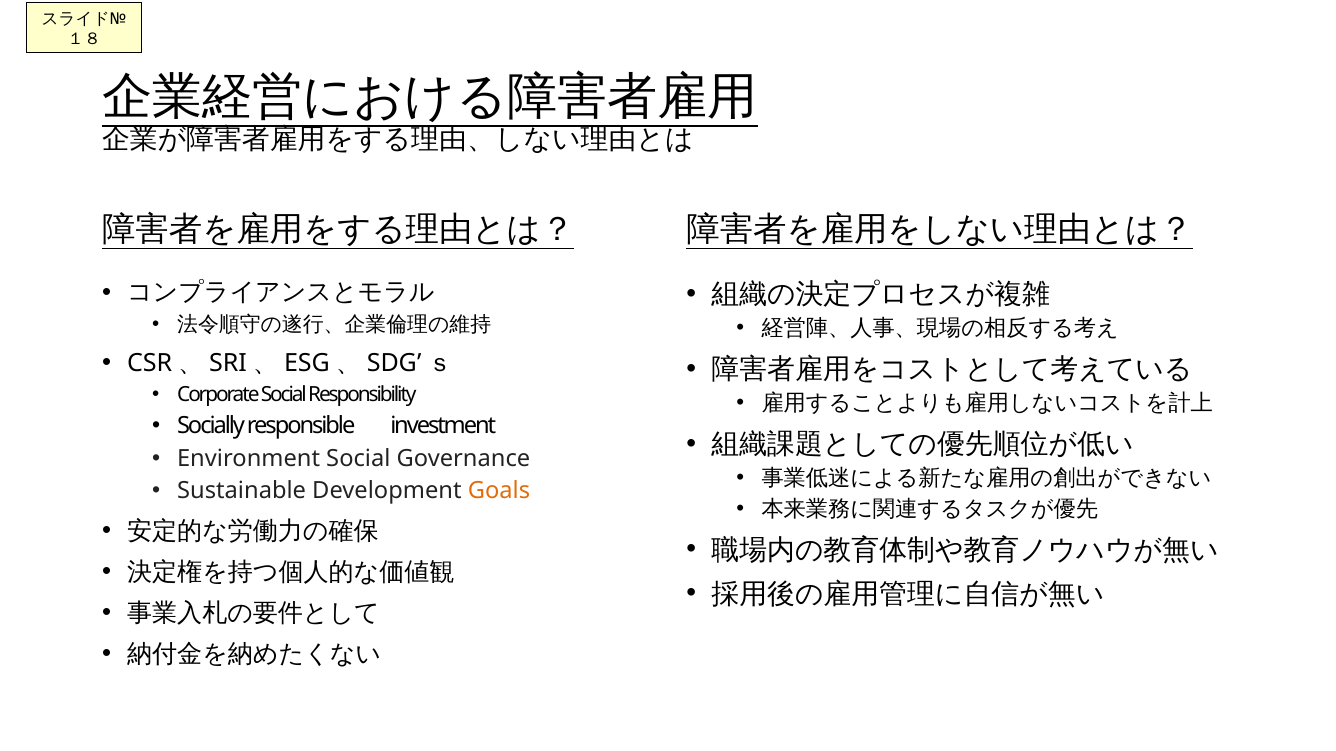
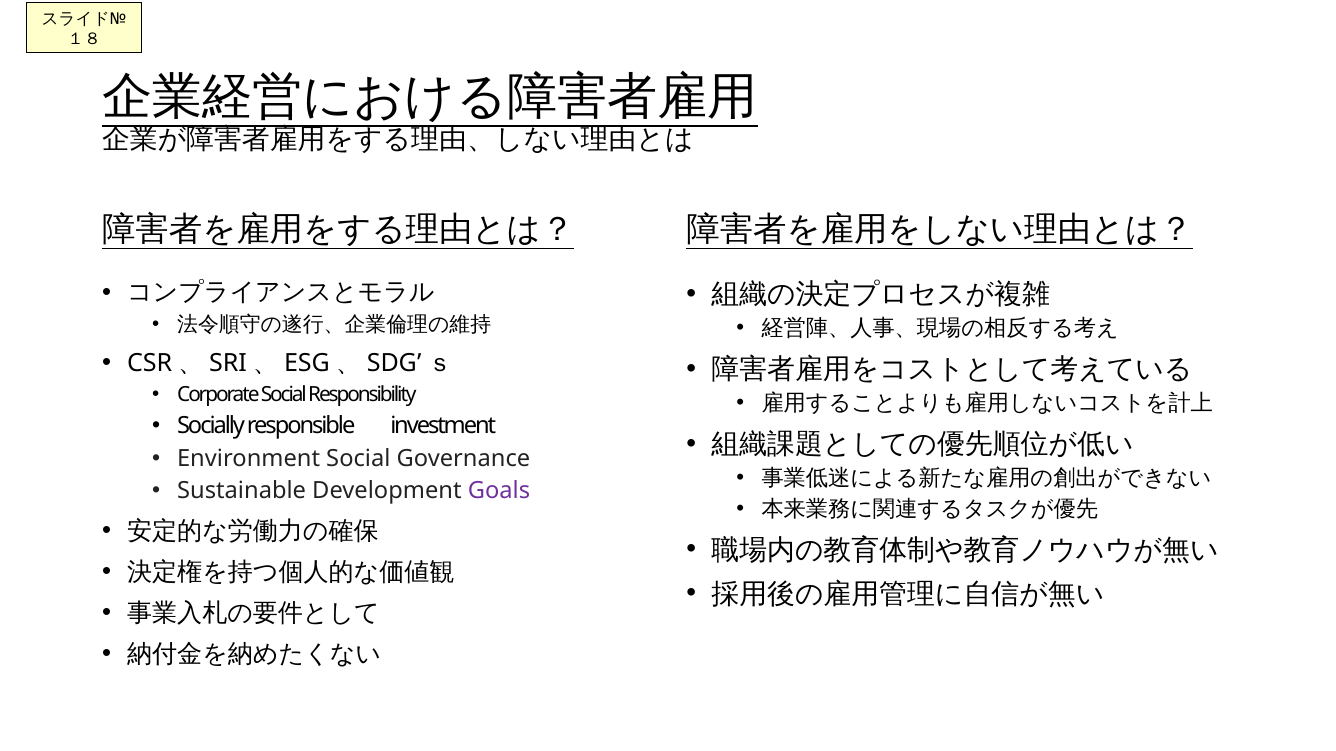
Goals colour: orange -> purple (499, 491)
